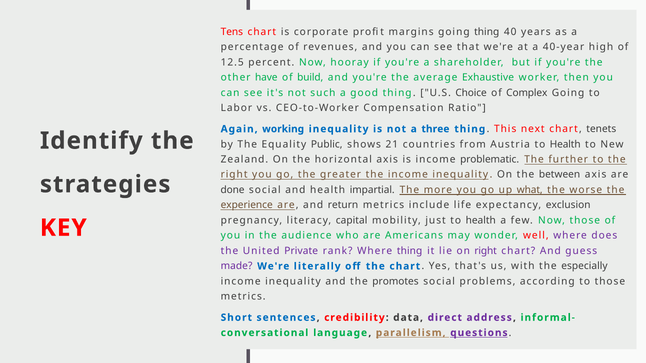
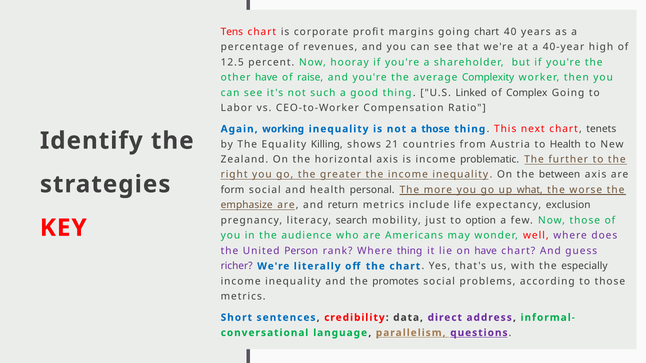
going thing: thing -> chart (487, 32)
build: build -> raise (310, 78)
Exhaustive: Exhaustive -> Complexity (488, 78)
Choice: Choice -> Linked (471, 93)
a three: three -> those (435, 129)
Public: Public -> Killing (327, 144)
done: done -> form (232, 190)
impartial: impartial -> personal (372, 190)
experience: experience -> emphasize (247, 205)
capital: capital -> search (352, 221)
just to health: health -> option (481, 221)
Private: Private -> Person (301, 251)
on right: right -> have (486, 251)
made: made -> richer (237, 266)
